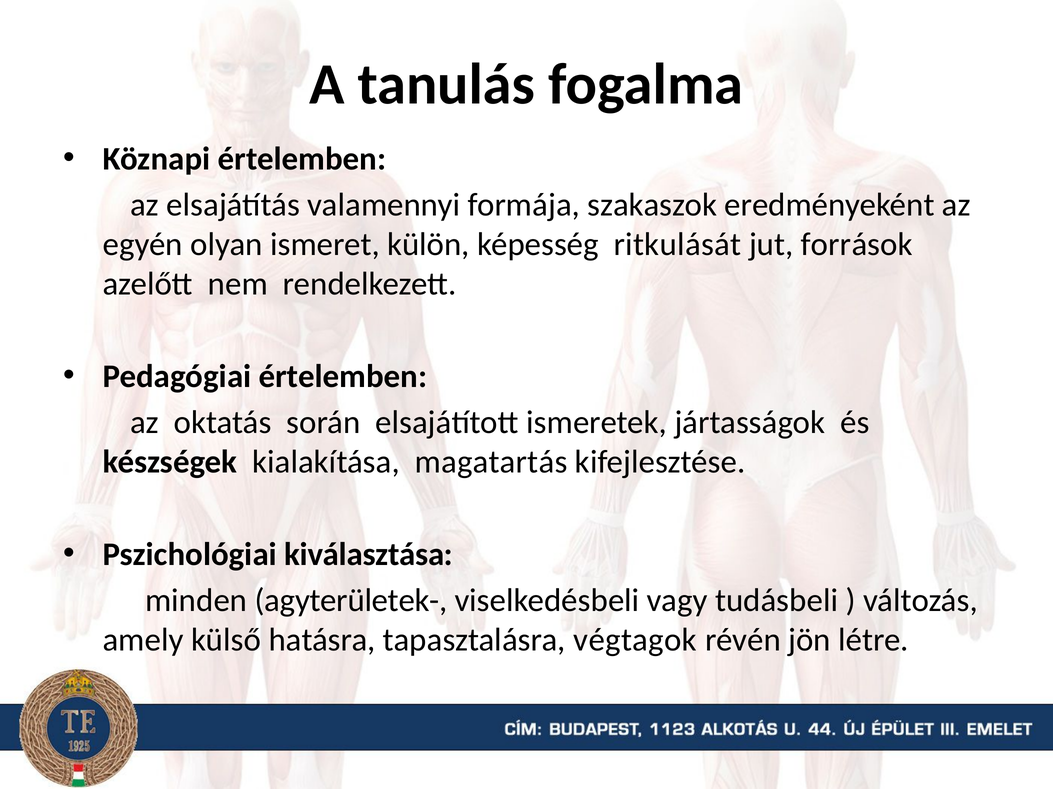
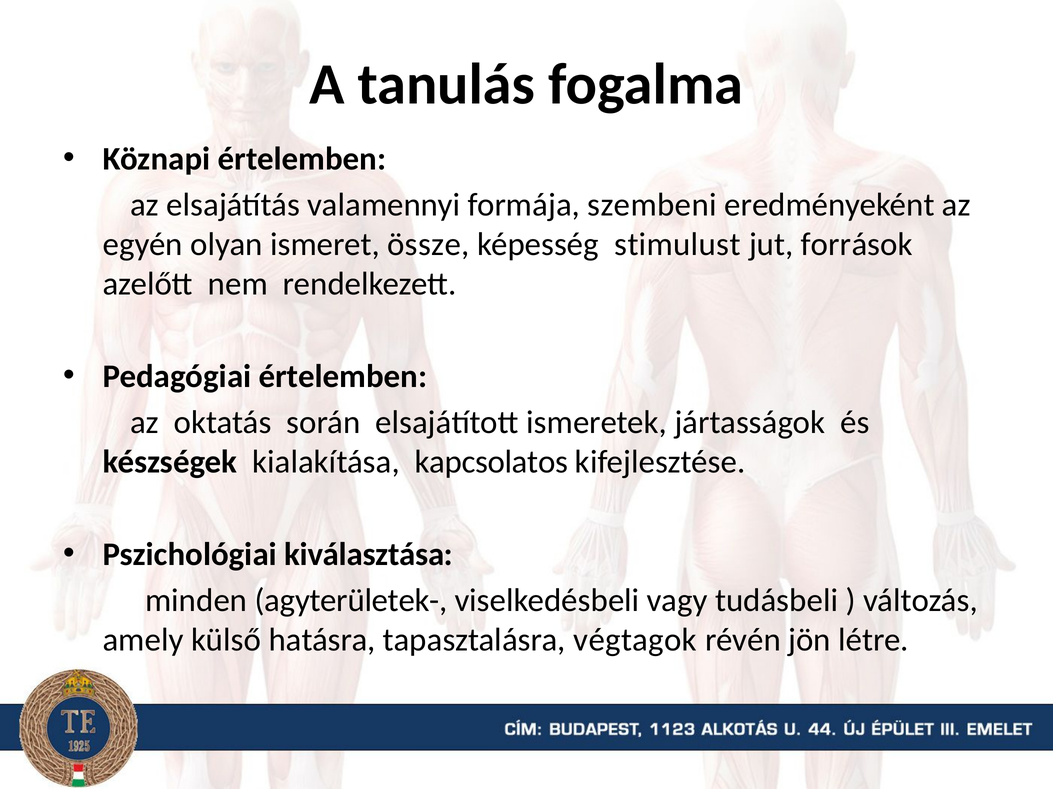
szakaszok: szakaszok -> szembeni (652, 205)
külön: külön -> össze (428, 245)
ritkulását: ritkulását -> stimulust (677, 245)
magatartás: magatartás -> kapcsolatos (491, 463)
